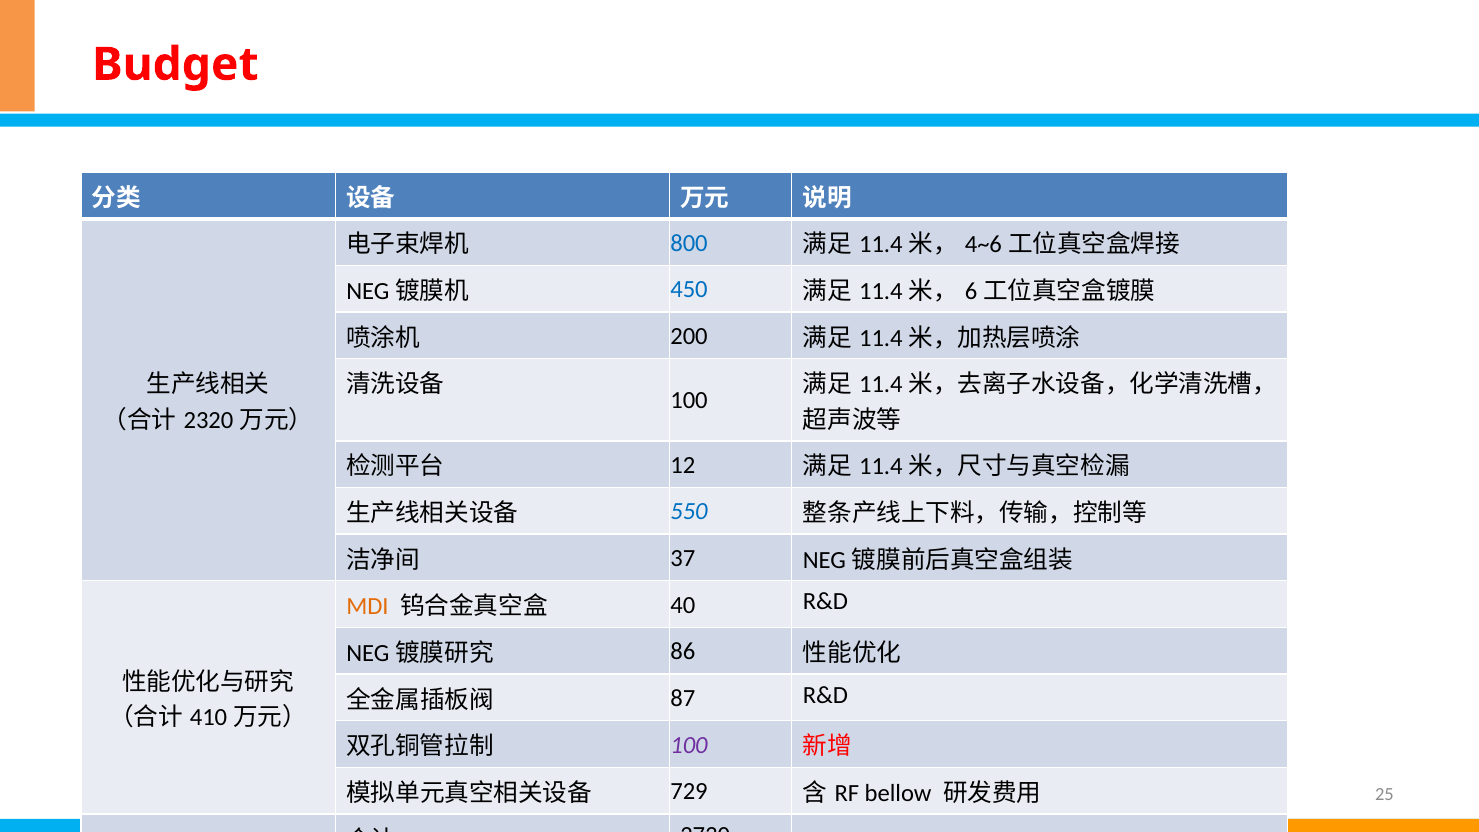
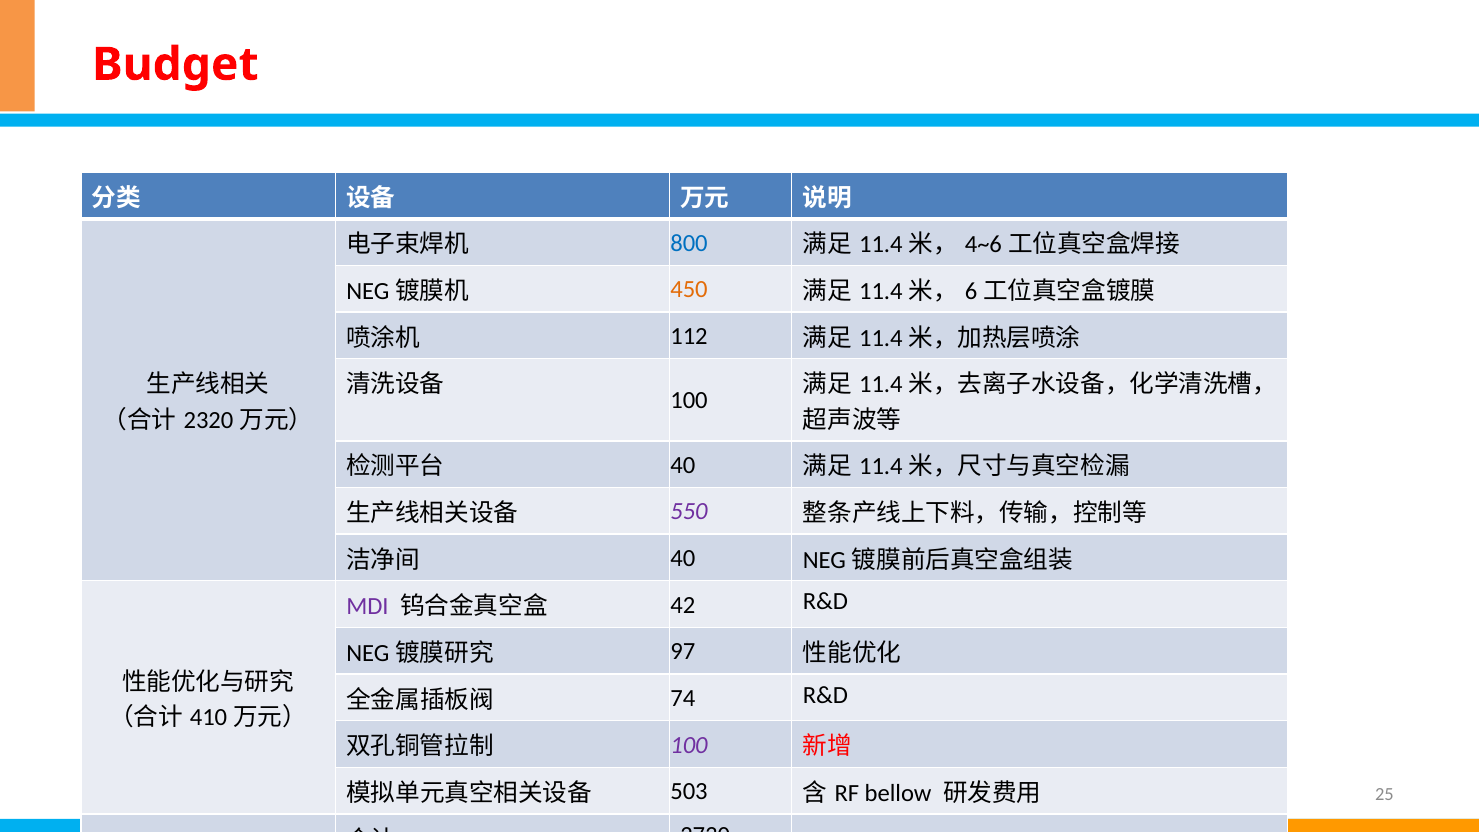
450 colour: blue -> orange (689, 290)
200: 200 -> 112 (689, 336)
12: 12 -> 40 (683, 465)
550 colour: blue -> purple (689, 512)
37: 37 -> 40 (683, 558)
MDI colour: orange -> purple (367, 607)
40: 40 -> 42 (683, 605)
86: 86 -> 97 (683, 652)
87: 87 -> 74 (683, 698)
729: 729 -> 503 (689, 791)
